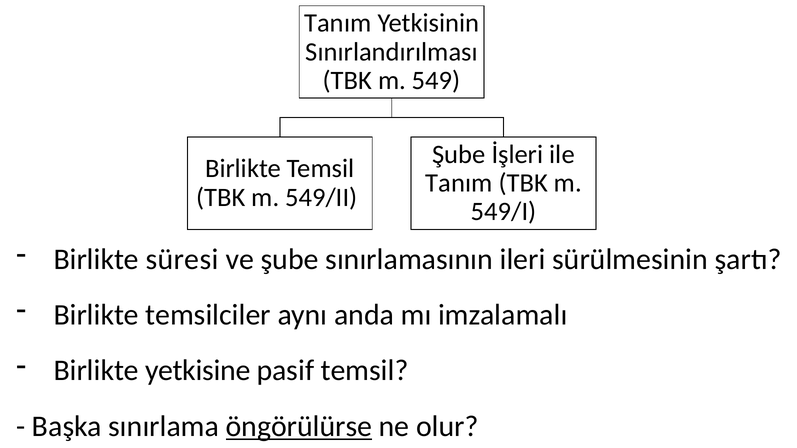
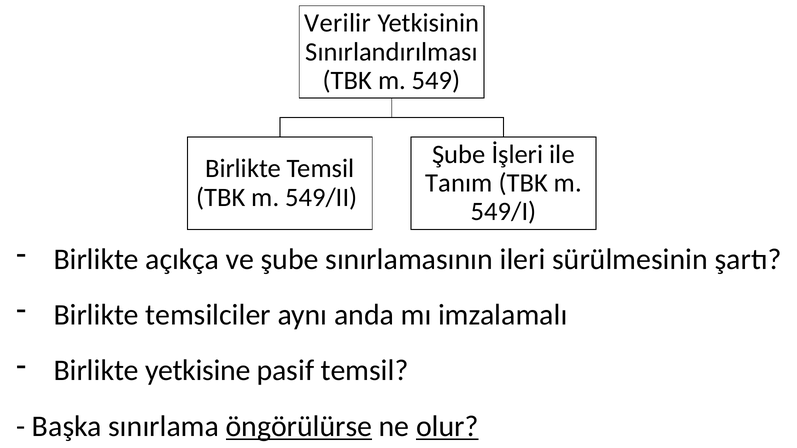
Tanım: Tanım -> Verilir (338, 23)
süresi: süresi -> açıkça (182, 259)
olur underline: none -> present (447, 427)
